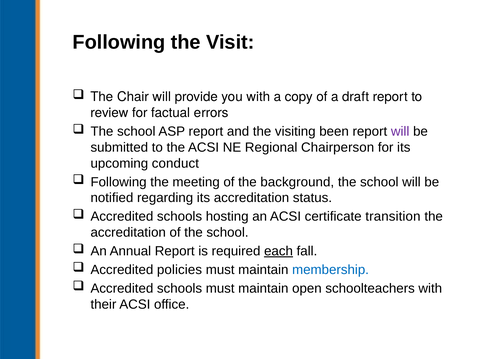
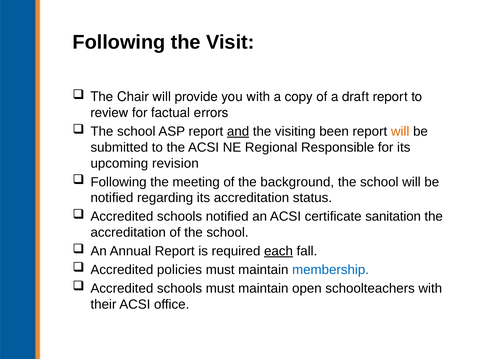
and underline: none -> present (238, 131)
will colour: purple -> orange (400, 131)
Chairperson: Chairperson -> Responsible (338, 147)
conduct: conduct -> revision (175, 163)
schools hosting: hosting -> notified (227, 216)
transition: transition -> sanitation (393, 216)
